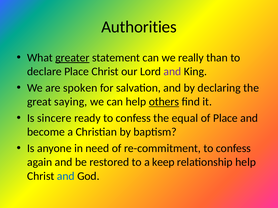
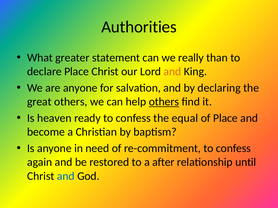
greater underline: present -> none (72, 58)
and colour: purple -> orange (172, 72)
are spoken: spoken -> anyone (80, 88)
great saying: saying -> others (71, 102)
sincere: sincere -> heaven (54, 118)
keep: keep -> after (163, 163)
relationship help: help -> until (246, 163)
